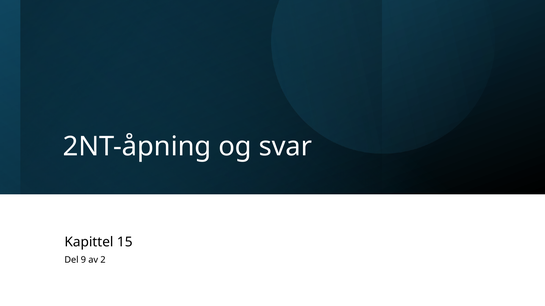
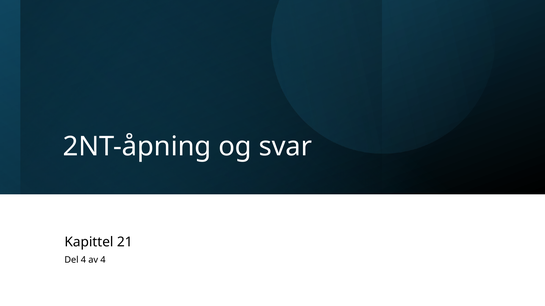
15: 15 -> 21 (125, 243)
Del 9: 9 -> 4 (83, 260)
av 2: 2 -> 4 (103, 260)
